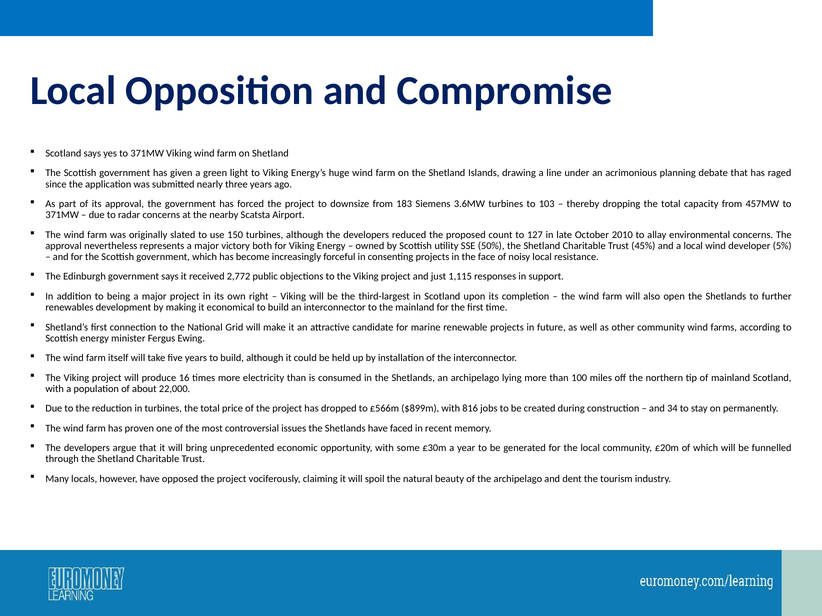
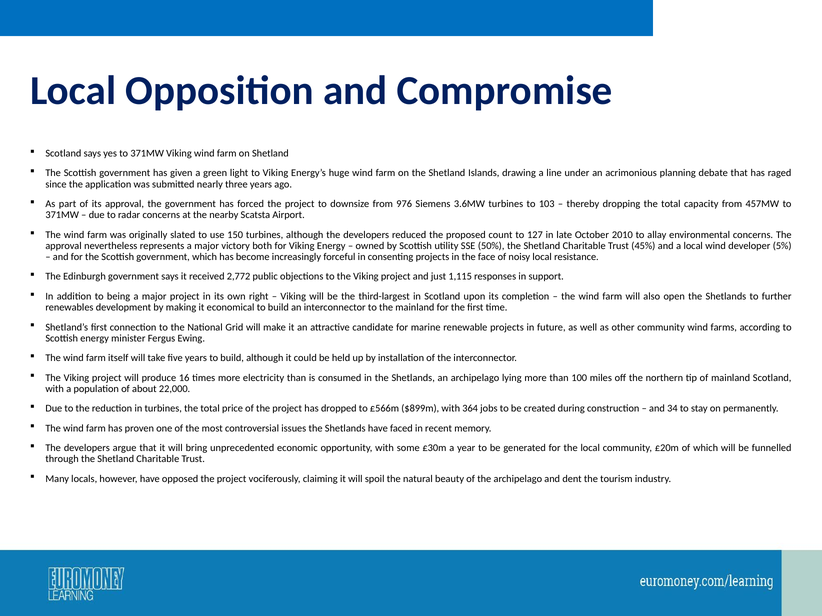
183: 183 -> 976 (404, 204)
816: 816 -> 364 (470, 409)
